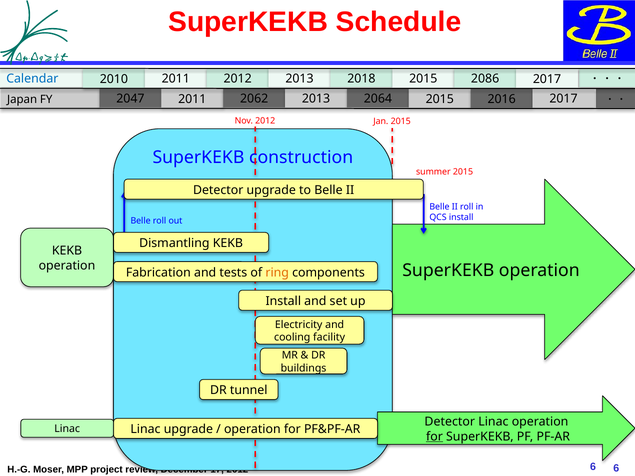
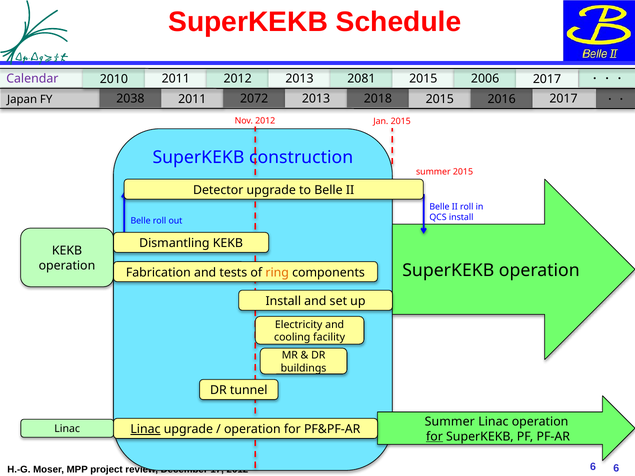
Calendar colour: blue -> purple (32, 78)
2018: 2018 -> 2081 (361, 78)
2086: 2086 -> 2006 (485, 79)
2047: 2047 -> 2038 (130, 99)
2062: 2062 -> 2072 (254, 99)
2064: 2064 -> 2018 (378, 99)
Detector: Detector -> Summer (450, 422)
Linac underline: none -> present (145, 429)
